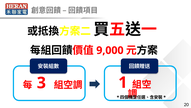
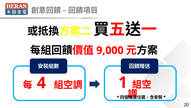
3: 3 -> 4 (41, 83)
